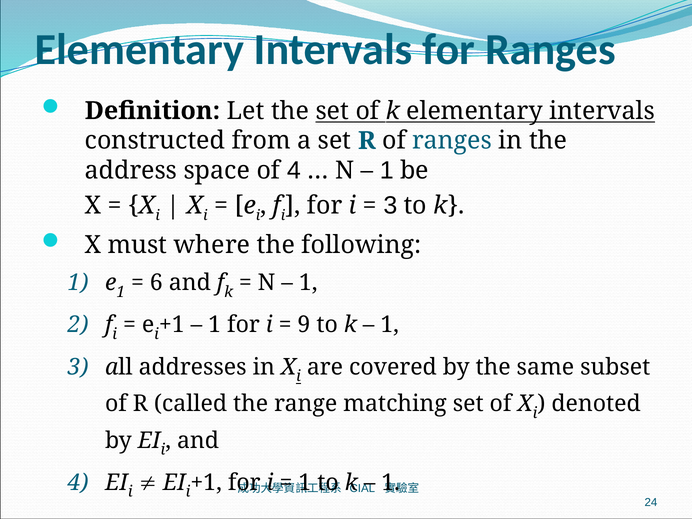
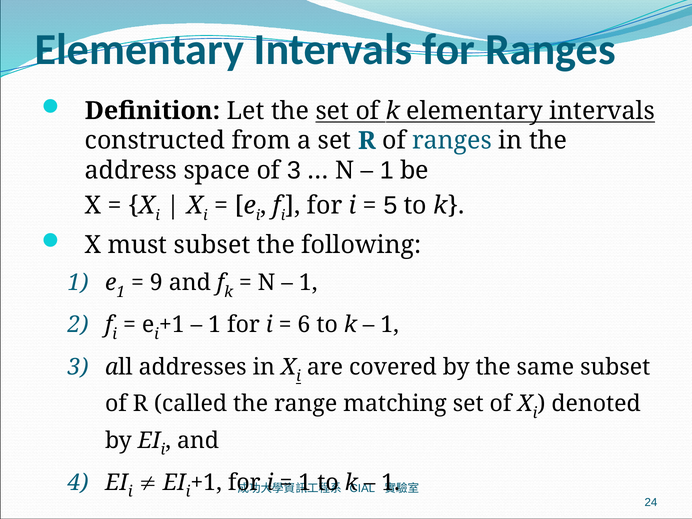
of 4: 4 -> 3 (294, 171)
3: 3 -> 5 (390, 206)
must where: where -> subset (212, 245)
6: 6 -> 9 (156, 283)
9: 9 -> 6 (304, 325)
